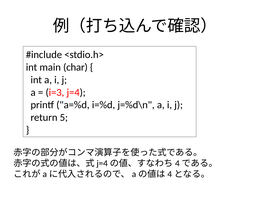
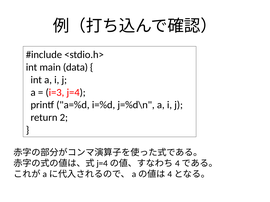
char: char -> data (75, 67)
5: 5 -> 2 (64, 118)
